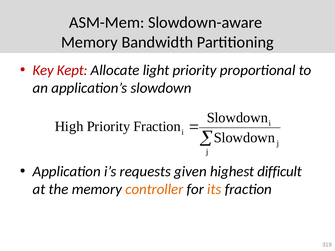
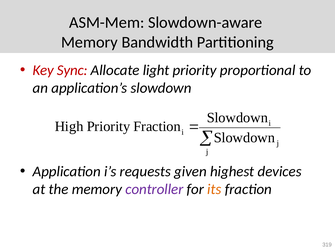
Kept: Kept -> Sync (72, 70)
difficult: difficult -> devices (280, 172)
controller colour: orange -> purple (154, 189)
